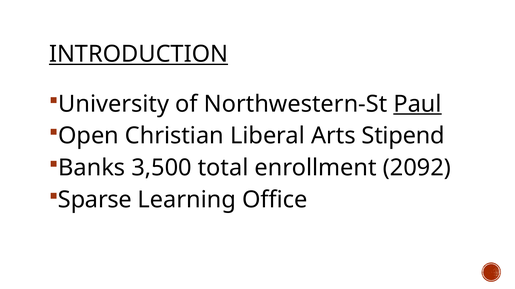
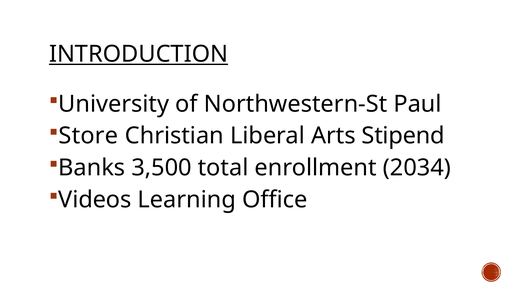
Paul underline: present -> none (418, 104)
Open: Open -> Store (88, 136)
2092: 2092 -> 2034 (417, 168)
Sparse: Sparse -> Videos (95, 200)
